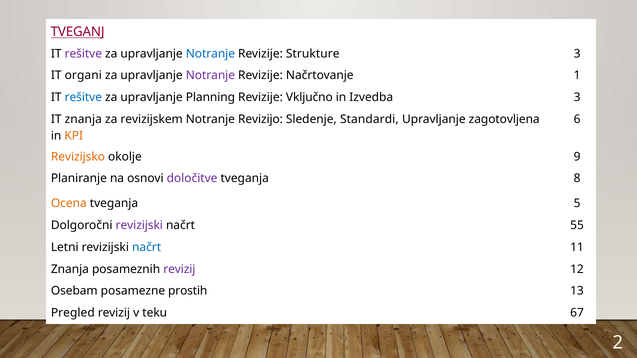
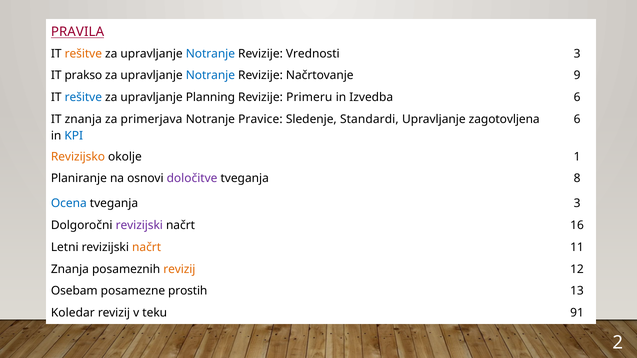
TVEGANJ: TVEGANJ -> PRAVILA (78, 32)
rešitve colour: purple -> orange (83, 54)
Strukture: Strukture -> Vrednosti (313, 54)
organi: organi -> prakso (83, 76)
Notranje colour: purple -> blue (210, 76)
1: 1 -> 9 (577, 76)
Vključno: Vključno -> Primeru (309, 98)
Izvedba 3: 3 -> 6 (577, 98)
revizijskem: revizijskem -> primerjava (152, 119)
Revizijo: Revizijo -> Pravice (260, 119)
KPI colour: orange -> blue (74, 136)
9: 9 -> 1 (577, 157)
Ocena colour: orange -> blue (69, 203)
tveganja 5: 5 -> 3 (577, 203)
55: 55 -> 16 (577, 225)
načrt colour: blue -> orange (147, 247)
revizij colour: purple -> orange (179, 269)
Pregled: Pregled -> Koledar (73, 313)
67: 67 -> 91 (577, 313)
